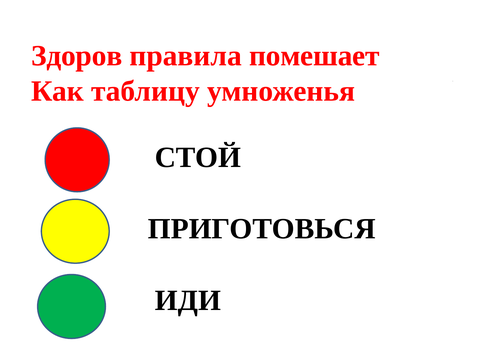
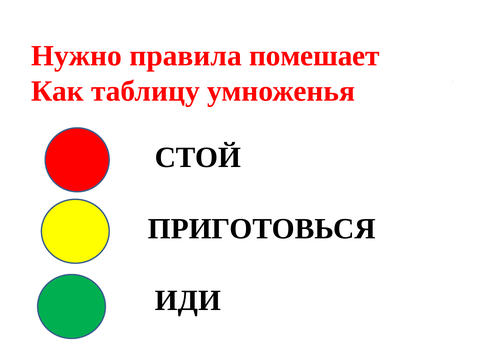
Здоров: Здоров -> Нужно (77, 56)
